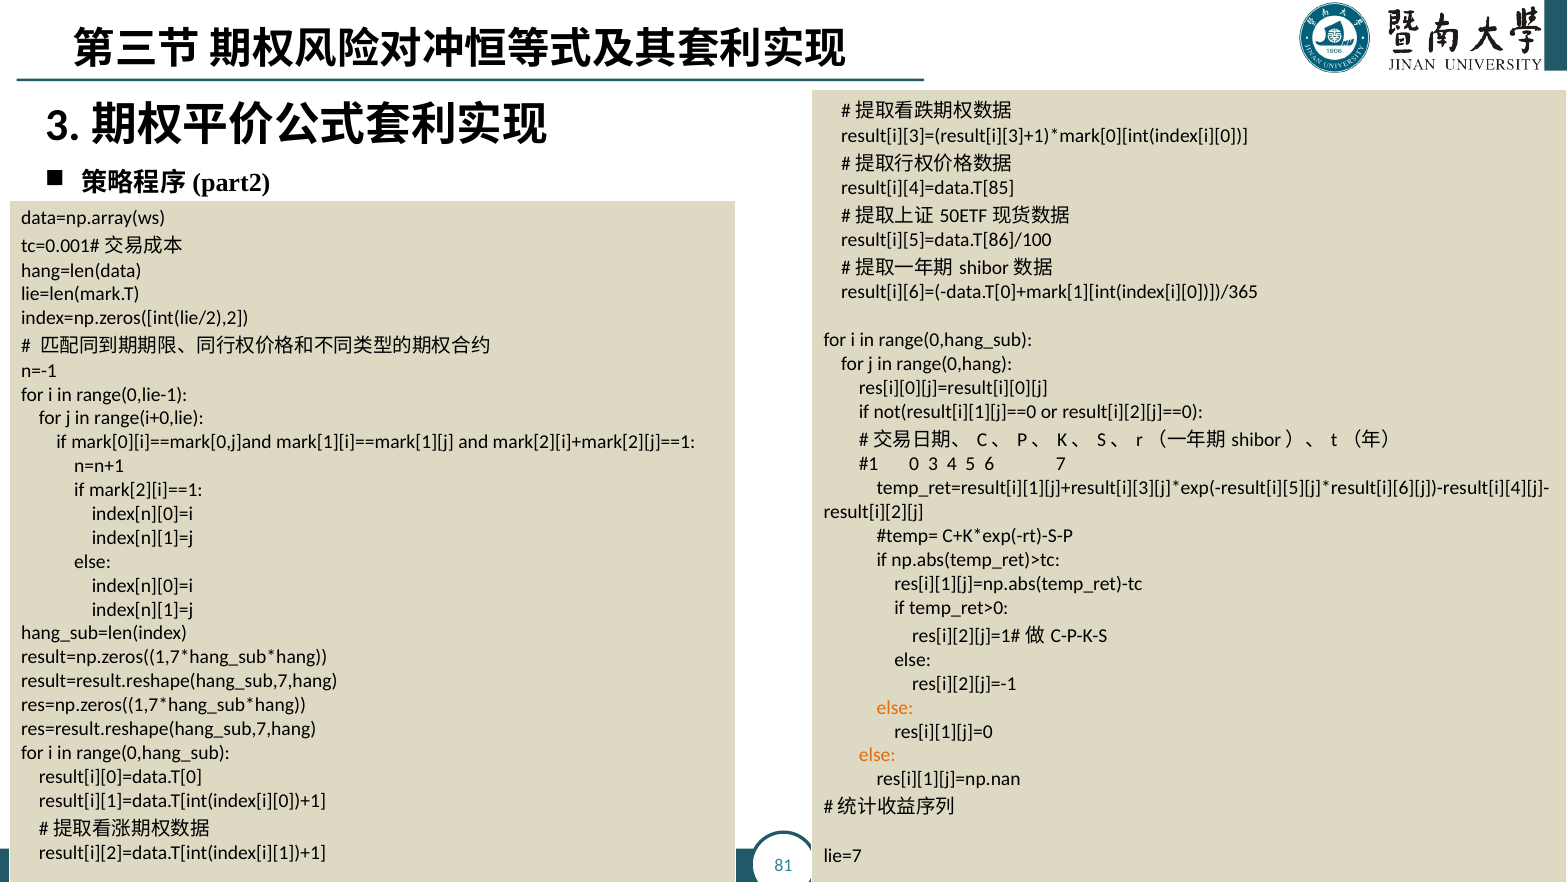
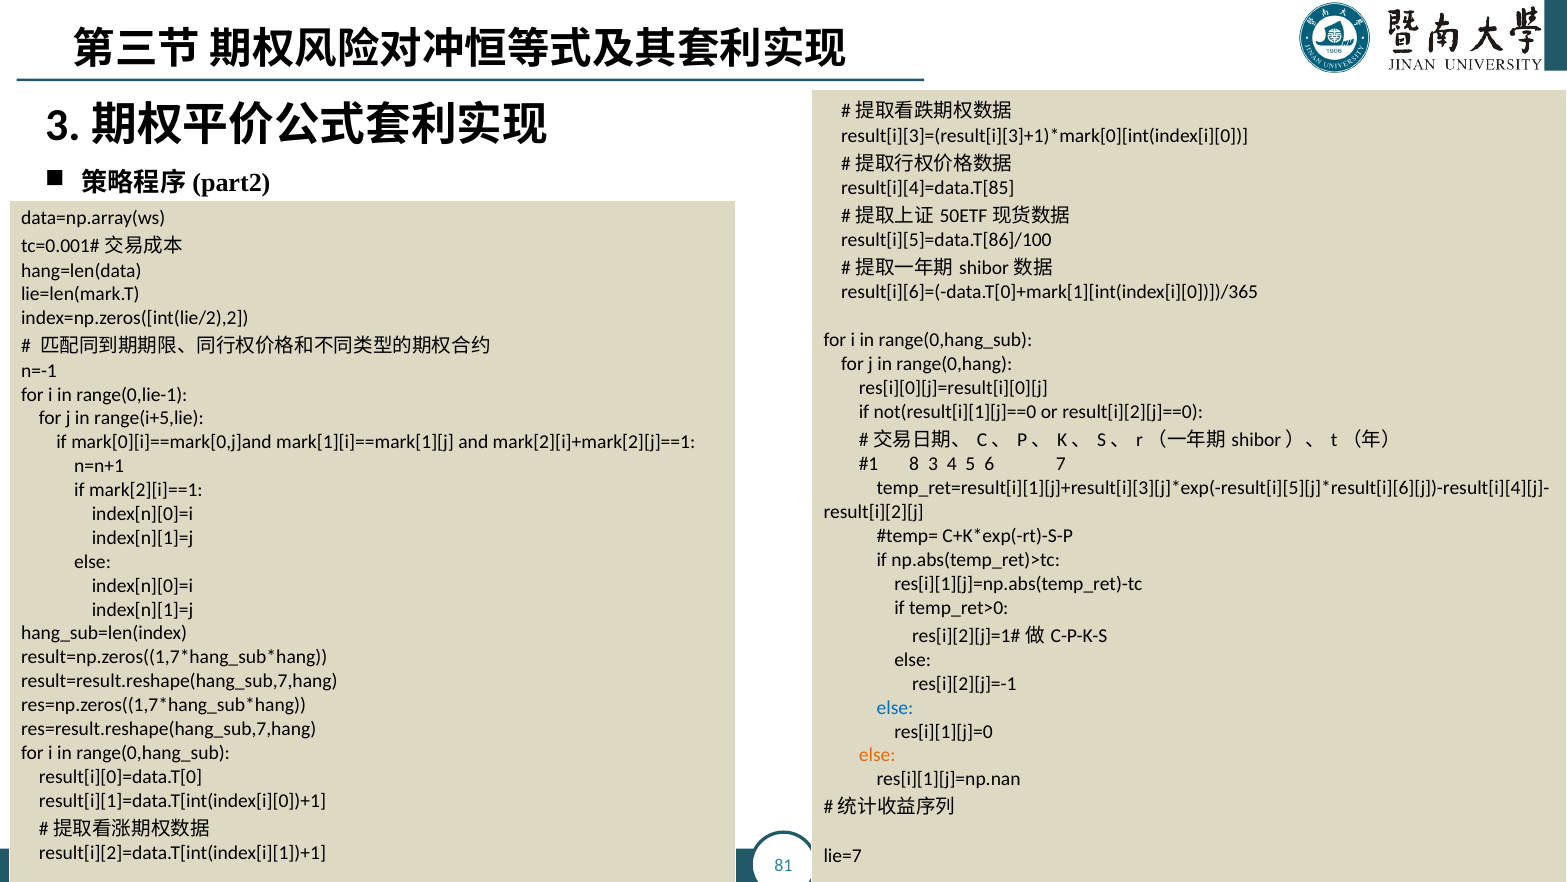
range(i+0,lie: range(i+0,lie -> range(i+5,lie (149, 418)
0: 0 -> 8 (914, 464)
else colour: orange -> blue (895, 708)
